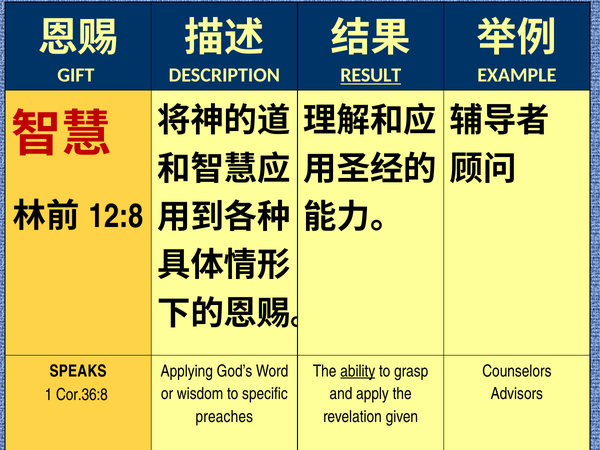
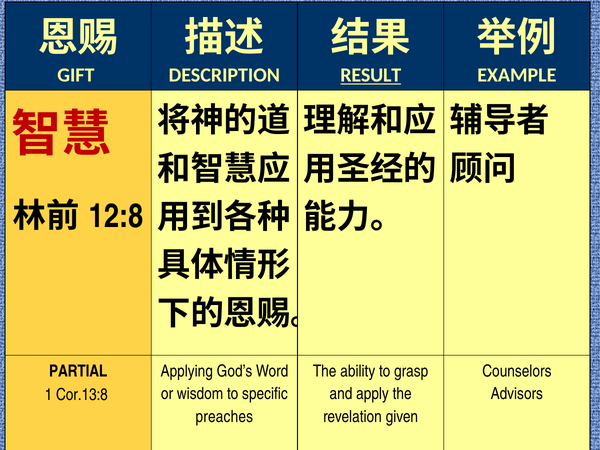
ability underline: present -> none (358, 371)
SPEAKS: SPEAKS -> PARTIAL (78, 371)
Cor.36:8: Cor.36:8 -> Cor.13:8 (82, 395)
